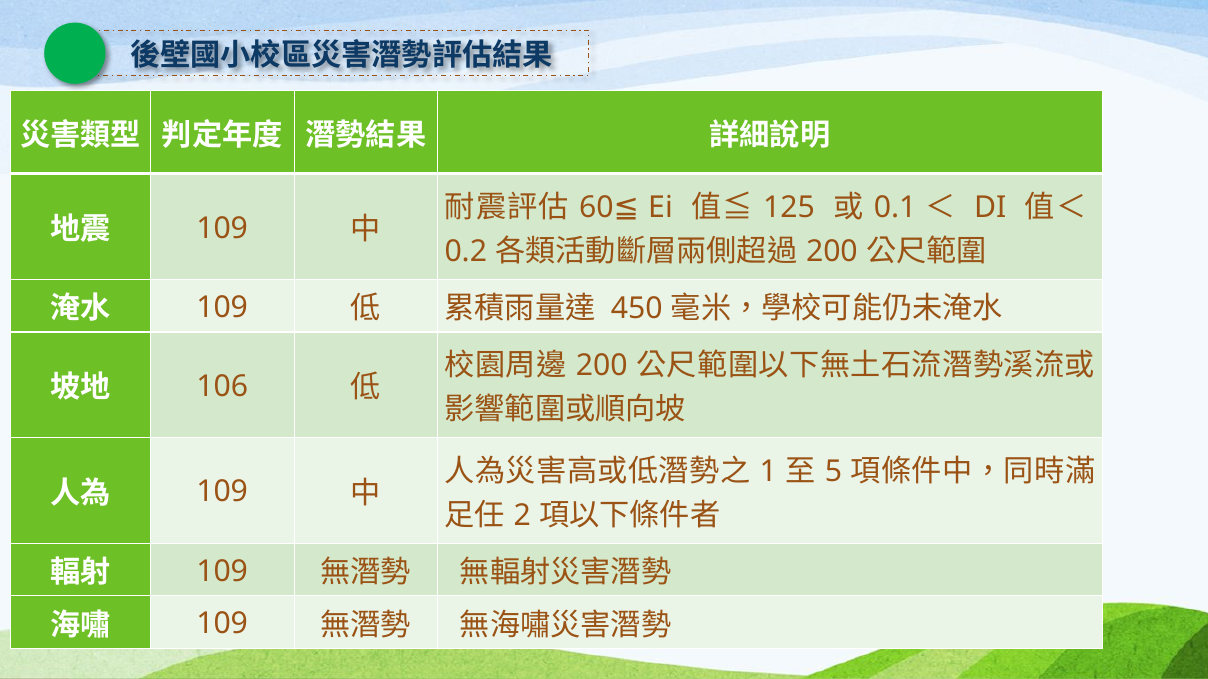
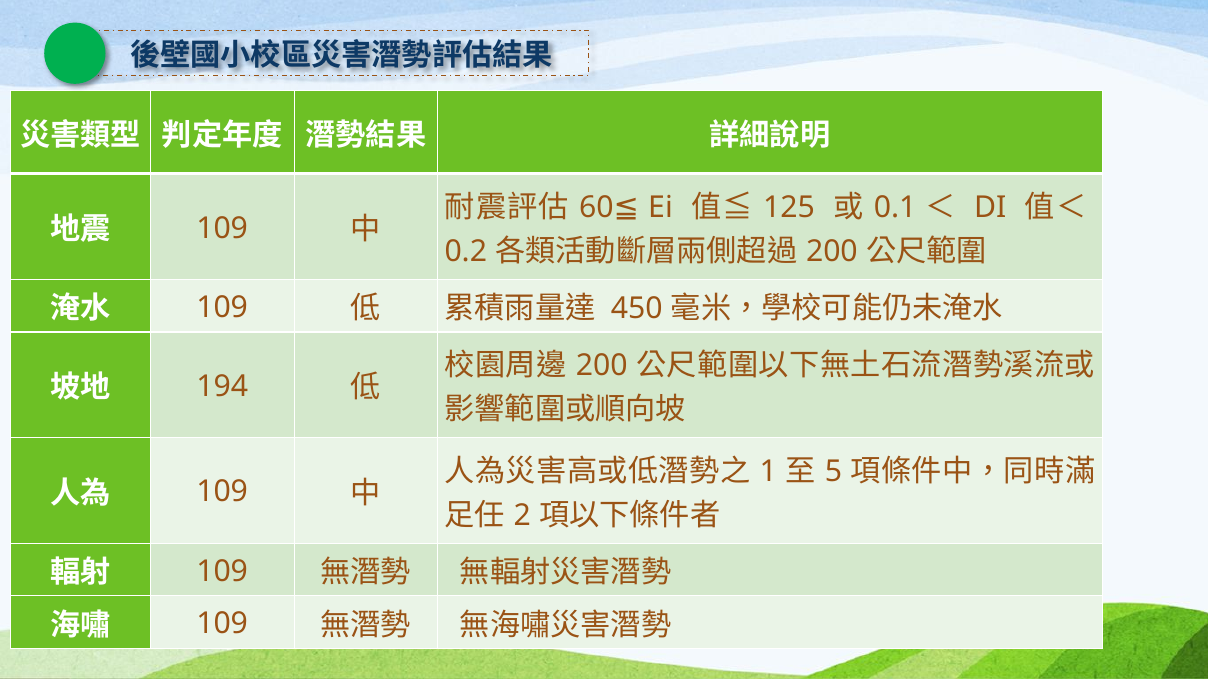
106: 106 -> 194 (222, 387)
